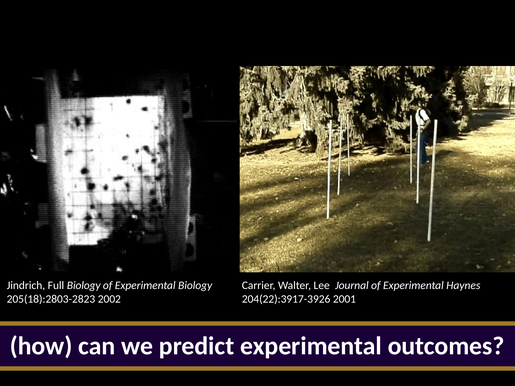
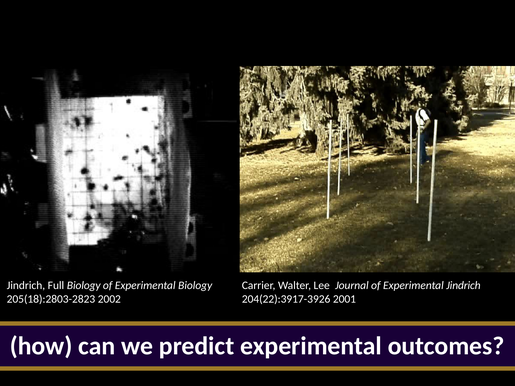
Experimental Haynes: Haynes -> Jindrich (463, 285)
